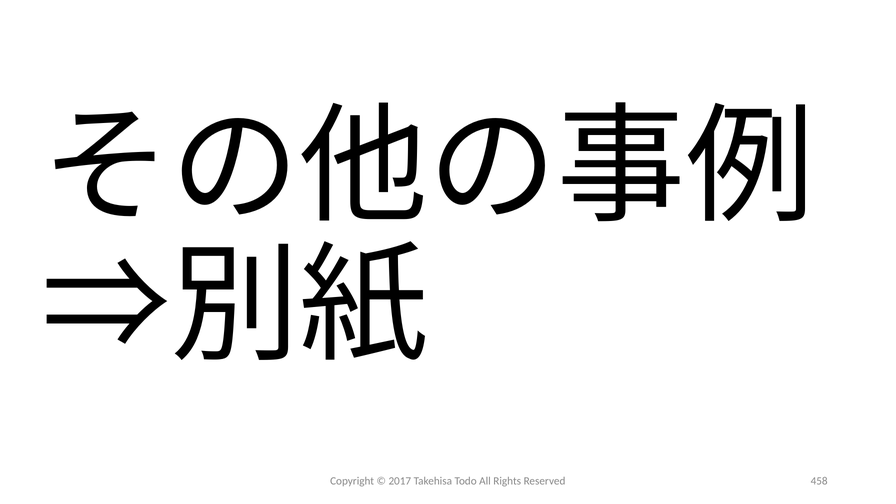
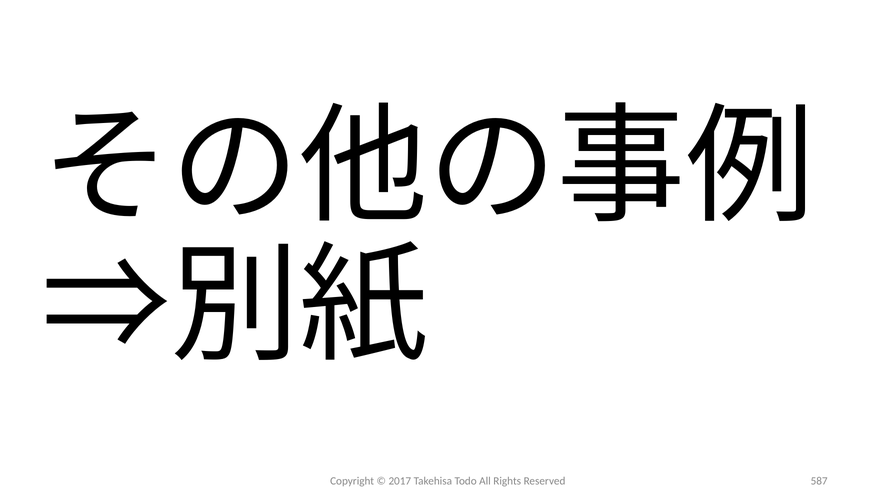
458: 458 -> 587 (819, 481)
